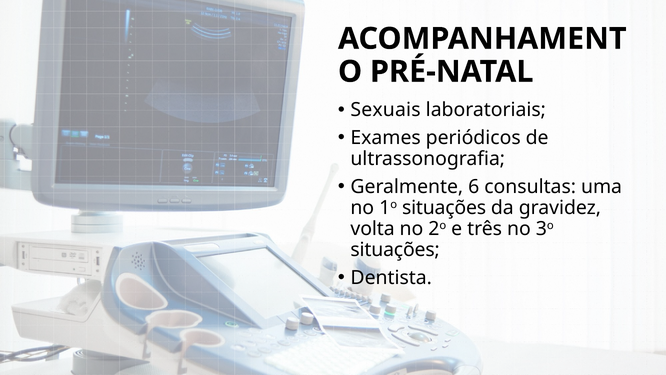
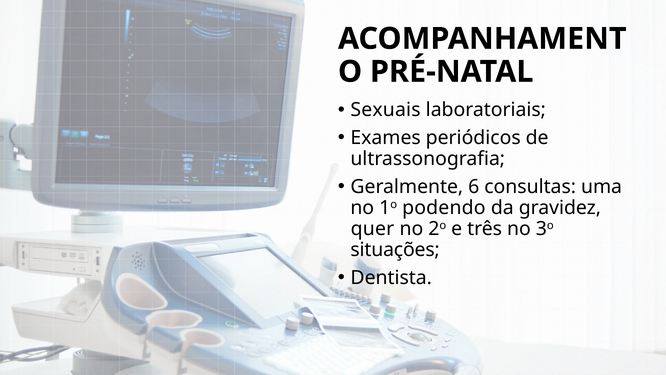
1o situações: situações -> podendo (444, 208)
volta: volta -> quer (372, 229)
